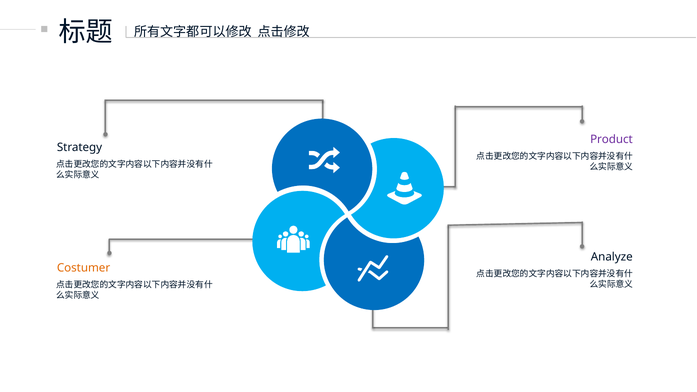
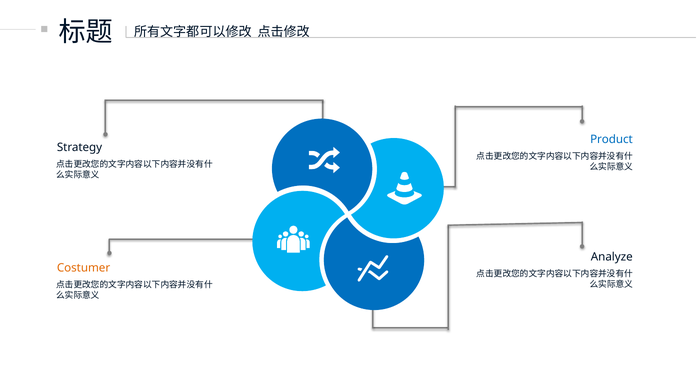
Product colour: purple -> blue (611, 140)
